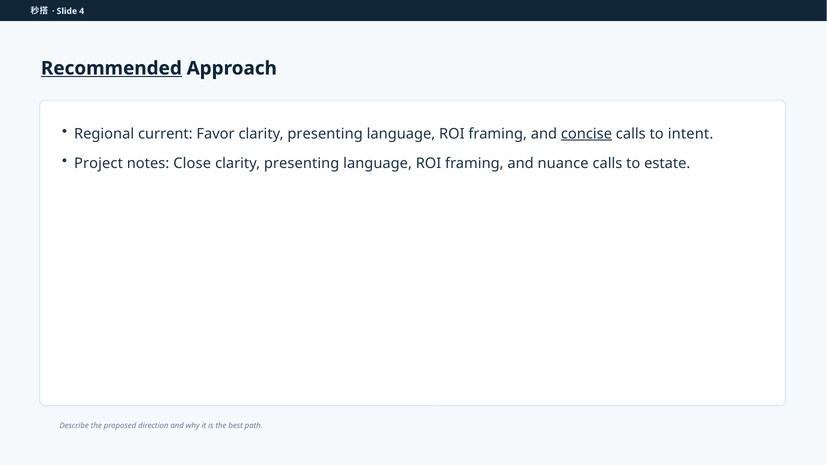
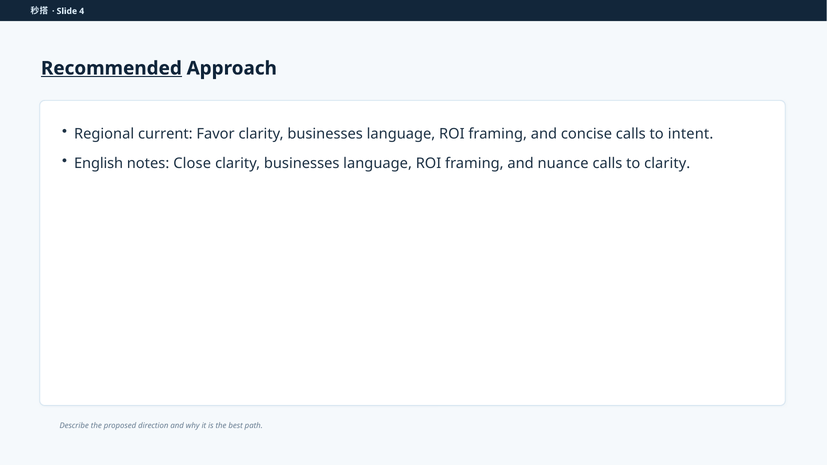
Favor clarity presenting: presenting -> businesses (325, 134)
concise underline: present -> none (586, 134)
Project: Project -> English (99, 163)
presenting: presenting -> businesses (302, 163)
to estate: estate -> clarity (667, 163)
